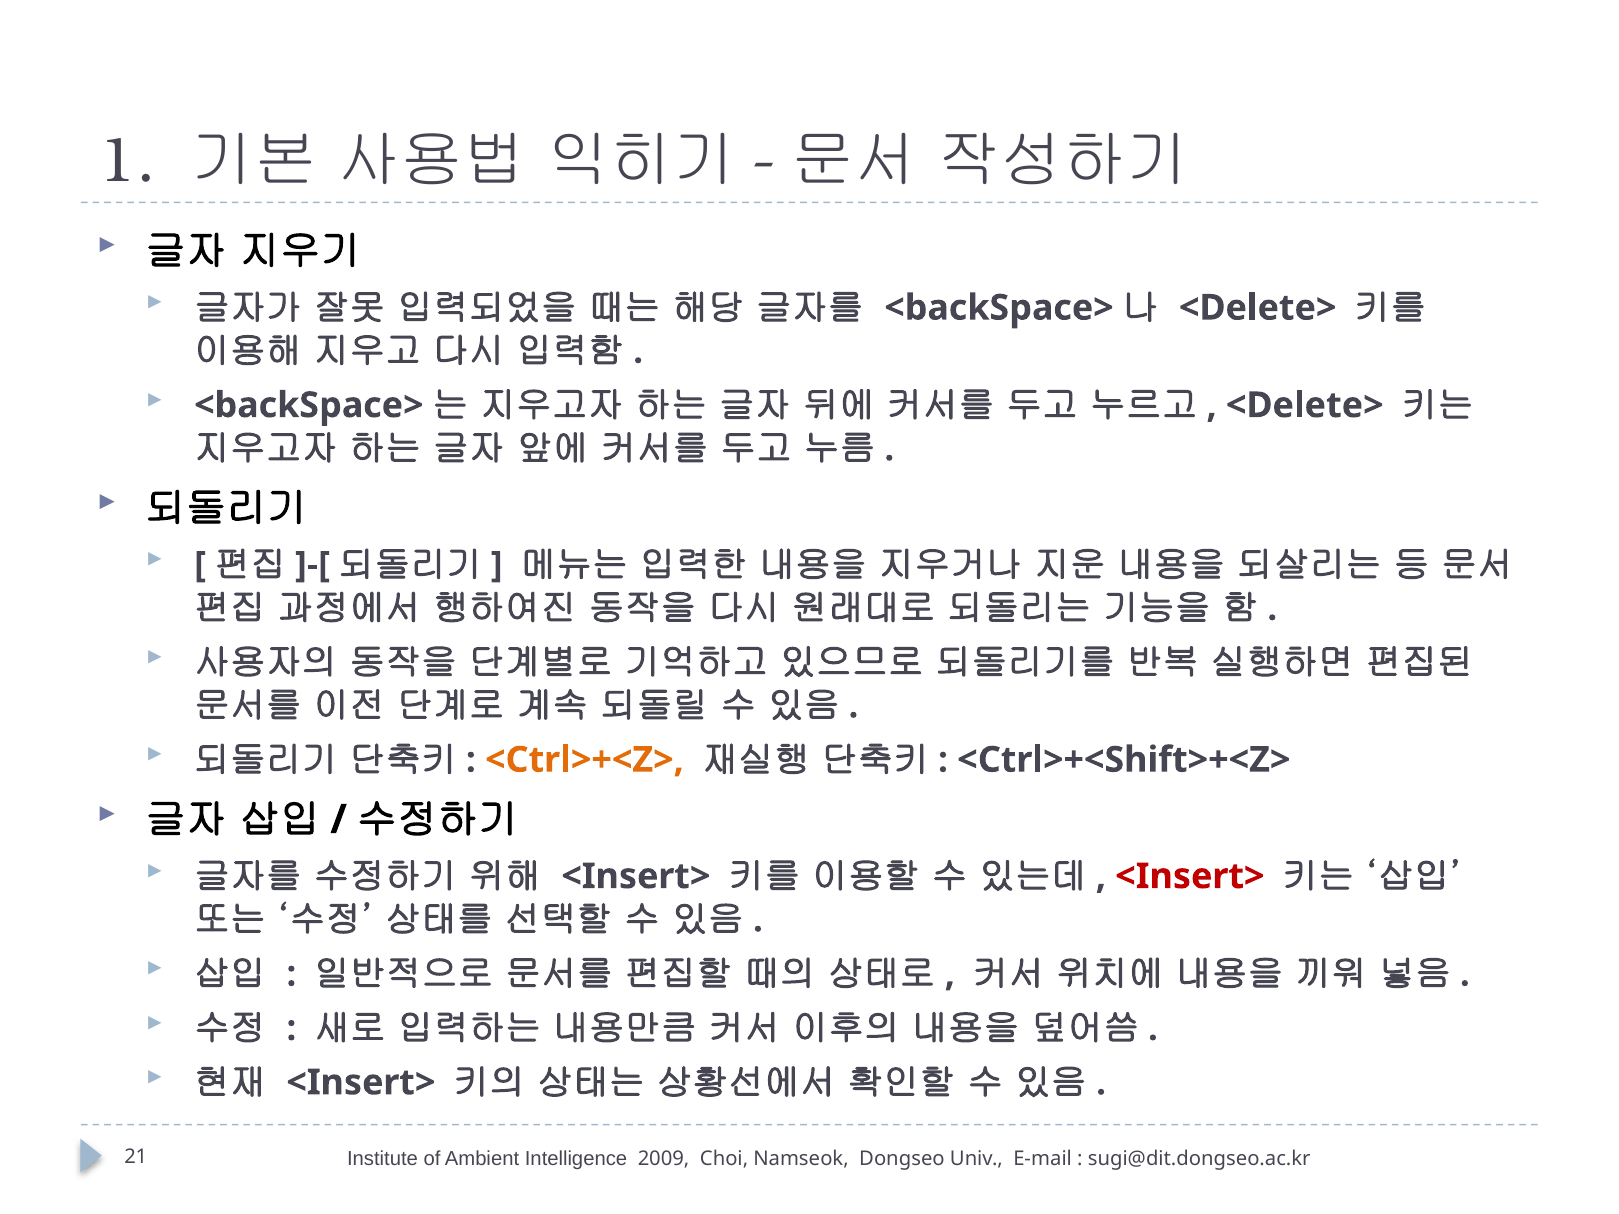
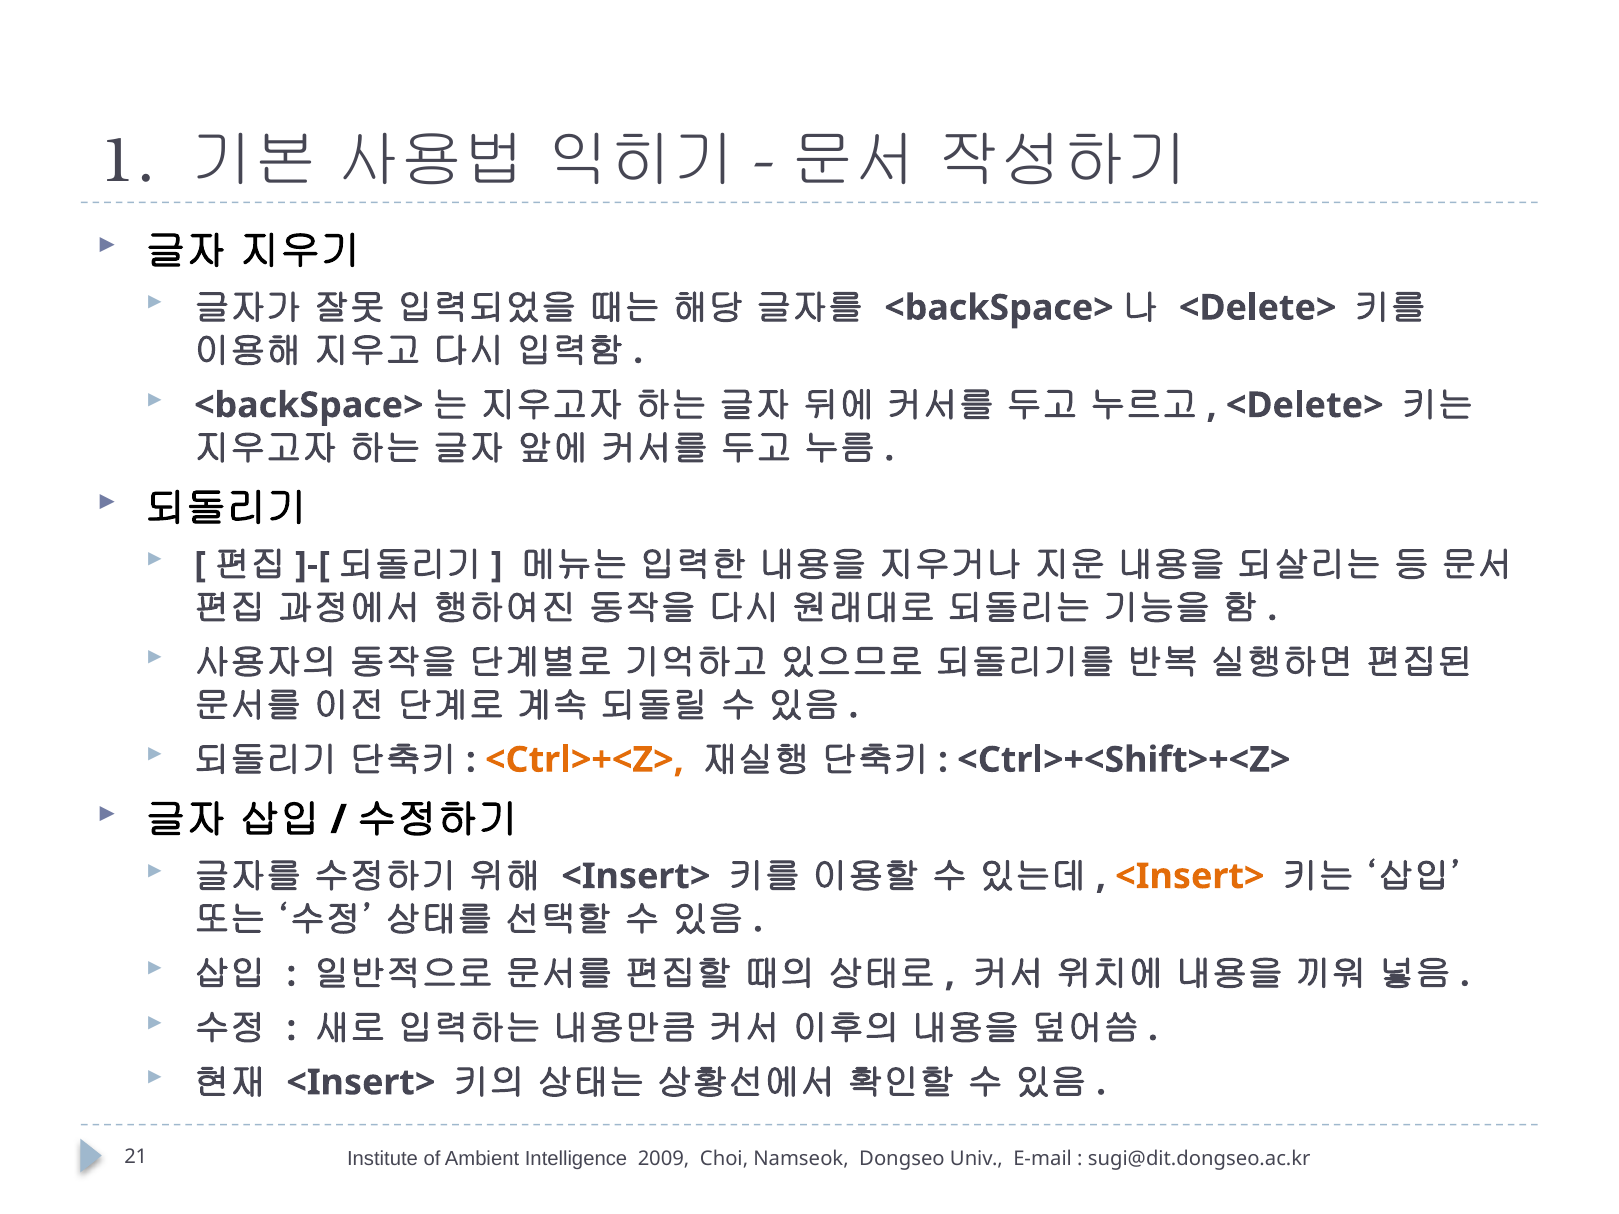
<Insert> colour: red -> orange (1190, 876)
